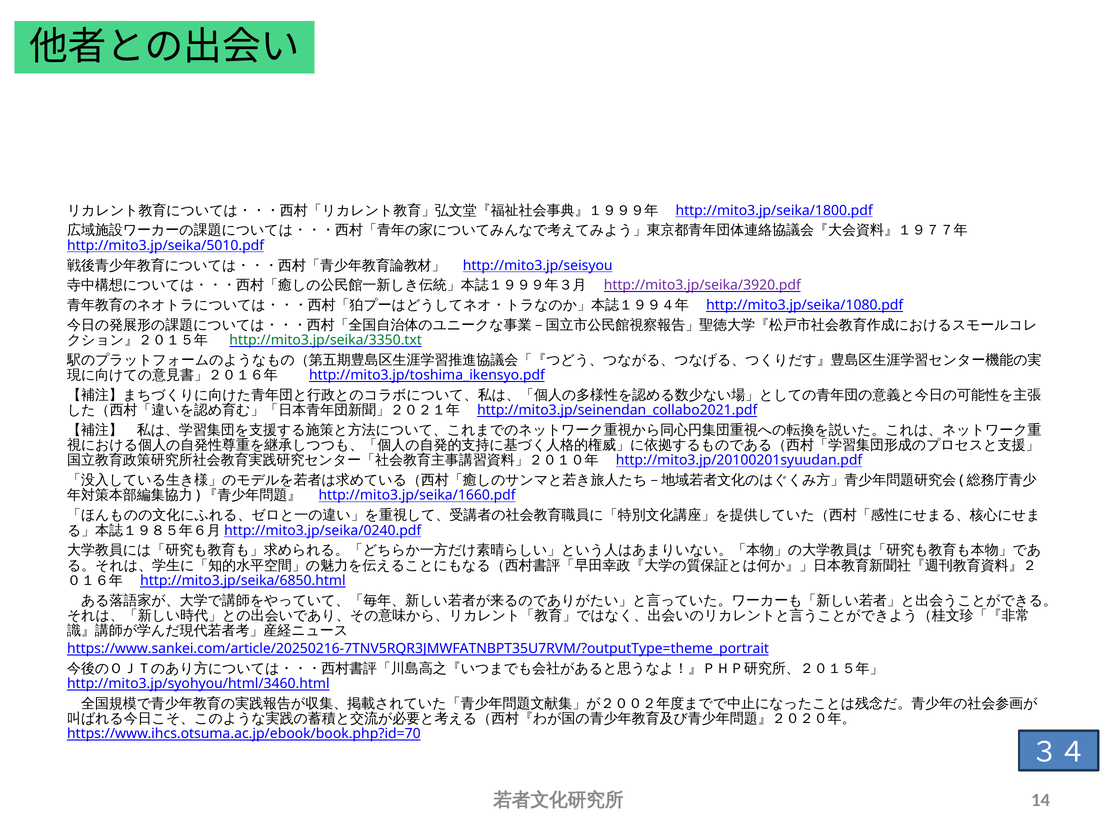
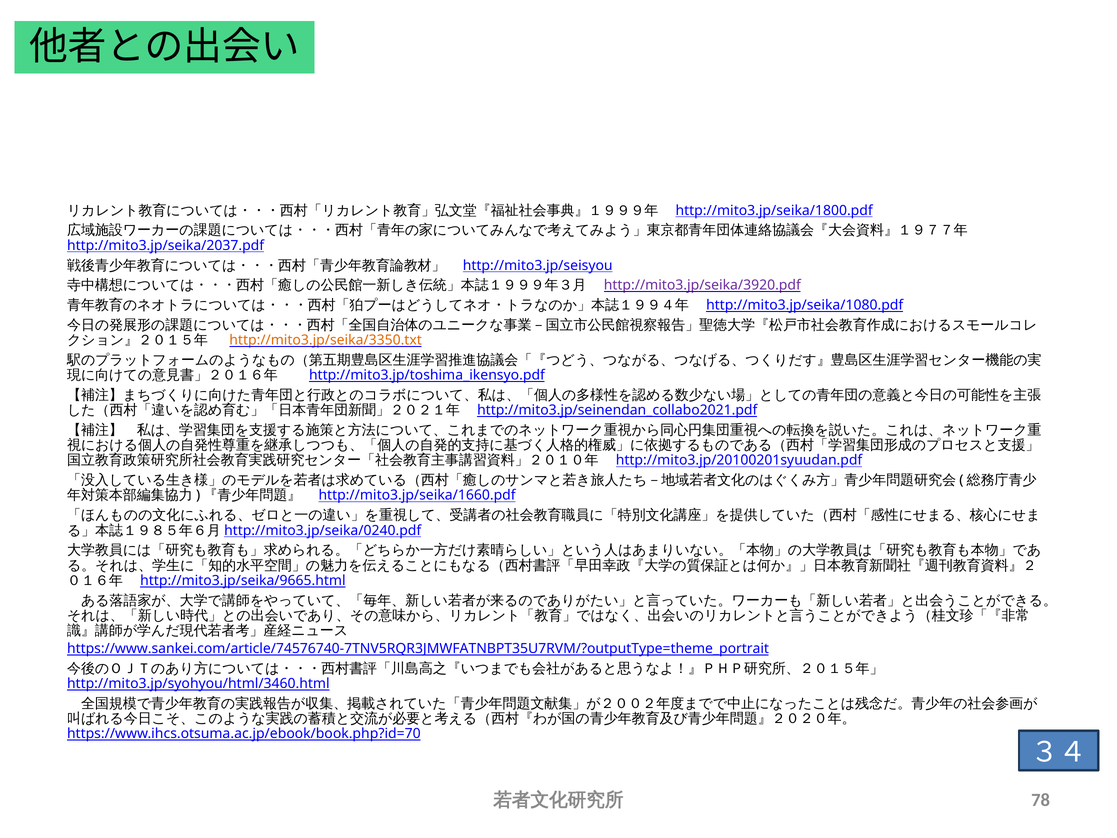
http://mito3.jp/seika/5010.pdf: http://mito3.jp/seika/5010.pdf -> http://mito3.jp/seika/2037.pdf (166, 245)
http://mito3.jp/seika/3350.txt colour: green -> orange (326, 340)
http://mito3.jp/seika/6850.html: http://mito3.jp/seika/6850.html -> http://mito3.jp/seika/9665.html (243, 580)
https://www.sankei.com/article/20250216-7TNV5RQR3JMWFATNBPT35U7RVM/?outputType=theme_portrait: https://www.sankei.com/article/20250216-7TNV5RQR3JMWFATNBPT35U7RVM/?outputType=theme_portrait -> https://www.sankei.com/article/74576740-7TNV5RQR3JMWFATNBPT35U7RVM/?outputType=theme_portrait (418, 648)
14: 14 -> 78 (1041, 800)
